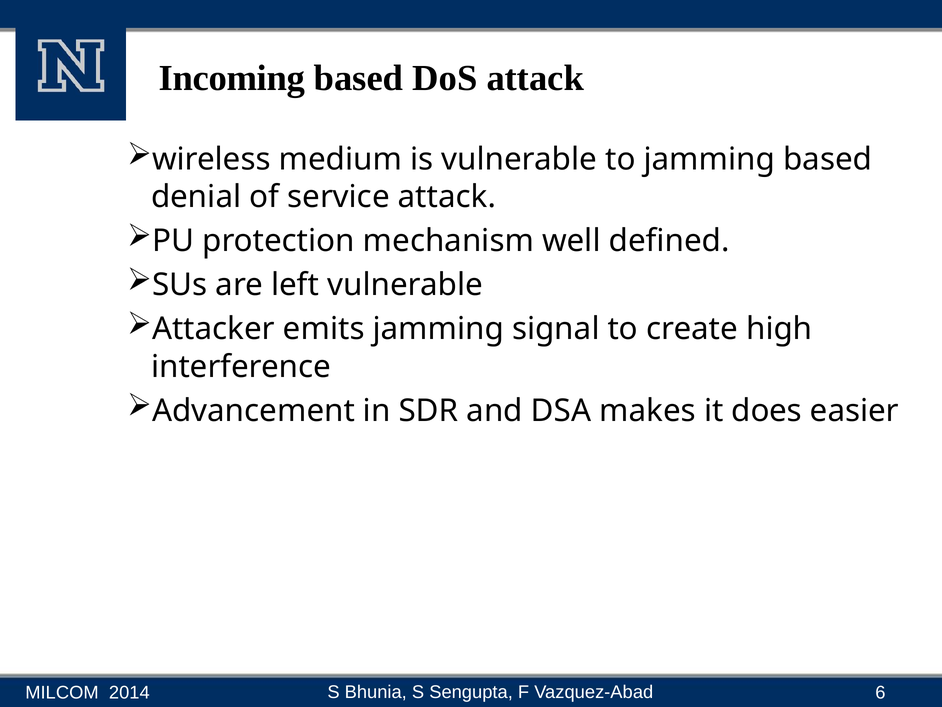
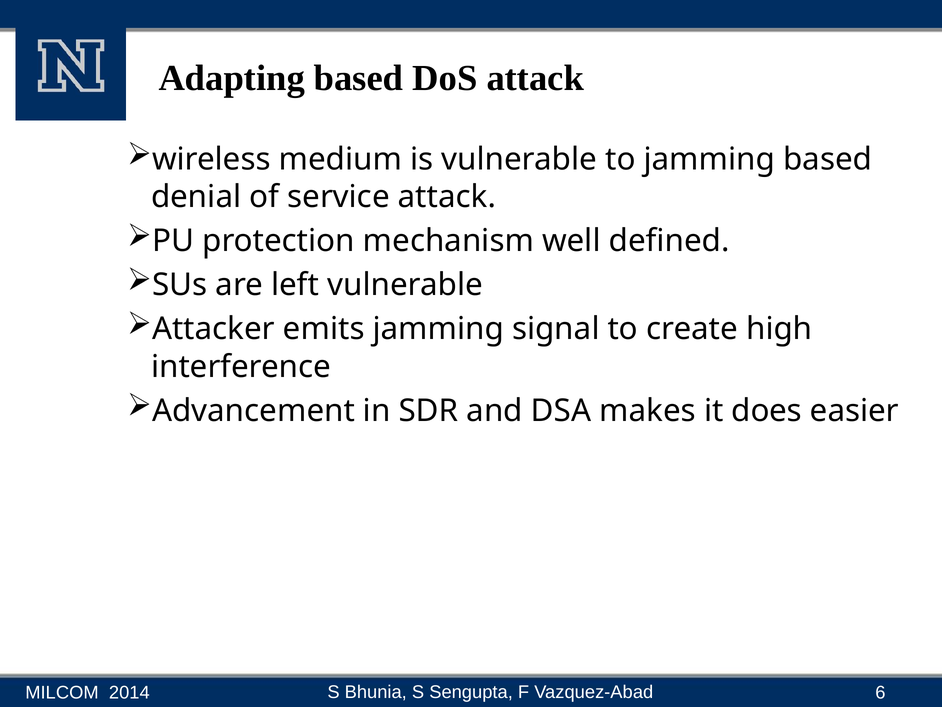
Incoming: Incoming -> Adapting (232, 78)
